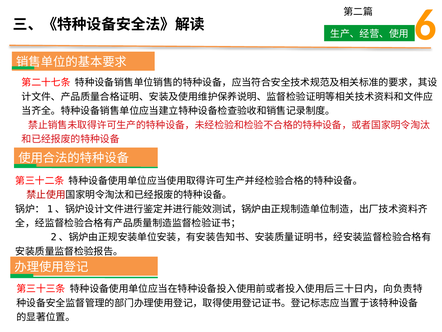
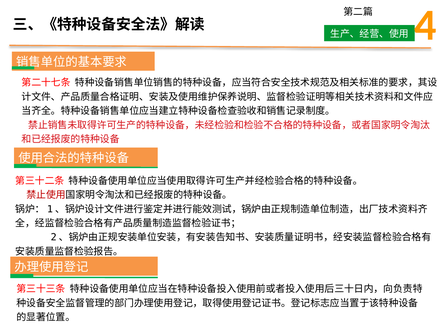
6: 6 -> 4 (425, 25)
